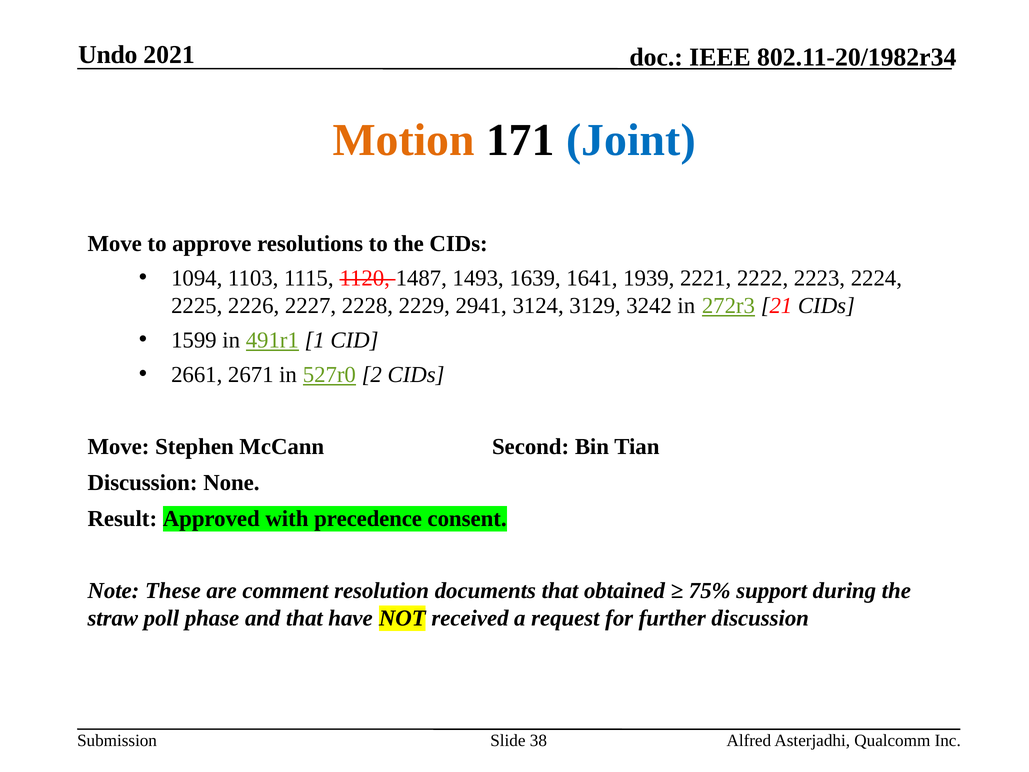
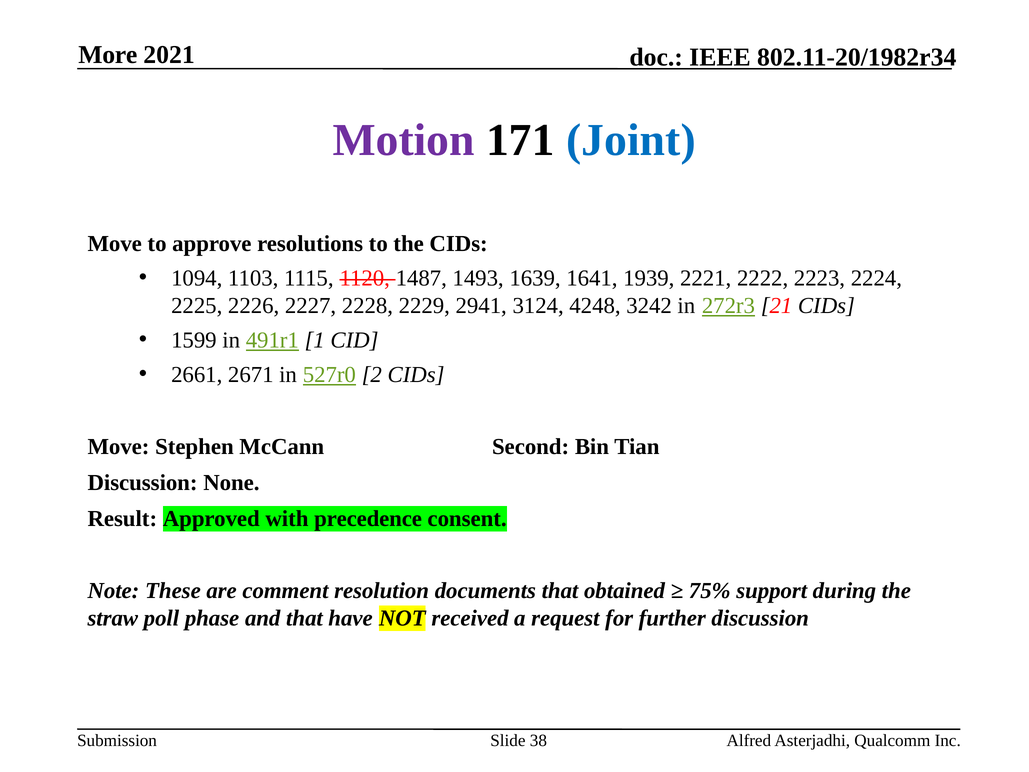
Undo: Undo -> More (108, 55)
Motion colour: orange -> purple (404, 140)
3129: 3129 -> 4248 (595, 305)
